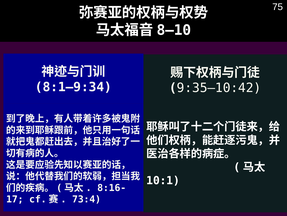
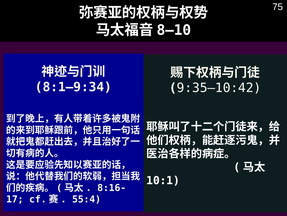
73:4: 73:4 -> 55:4 (87, 199)
